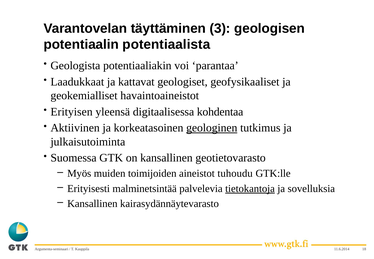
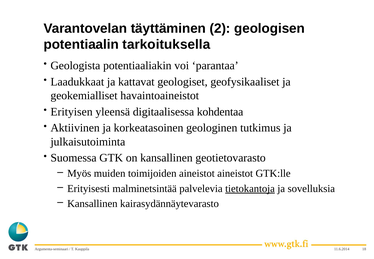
3: 3 -> 2 (220, 28)
potentiaalista: potentiaalista -> tarkoituksella (166, 44)
geologinen underline: present -> none (212, 128)
aineistot tuhoudu: tuhoudu -> aineistot (235, 173)
